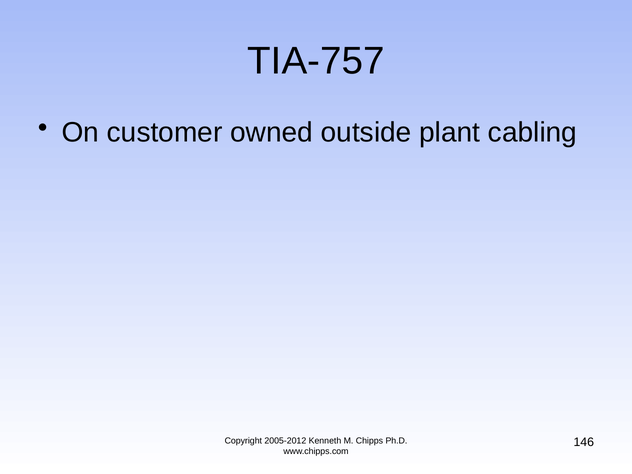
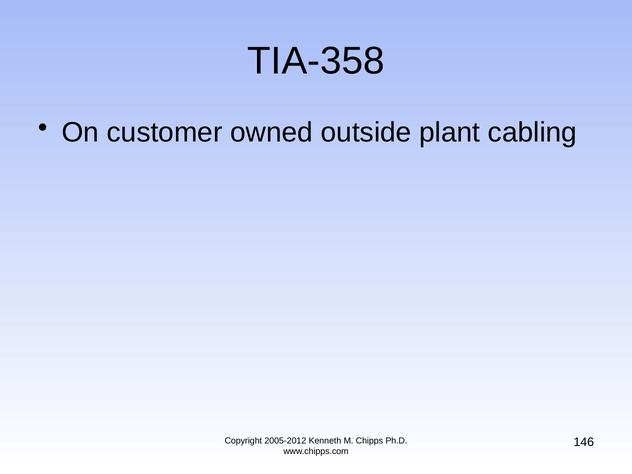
TIA-757: TIA-757 -> TIA-358 (316, 61)
